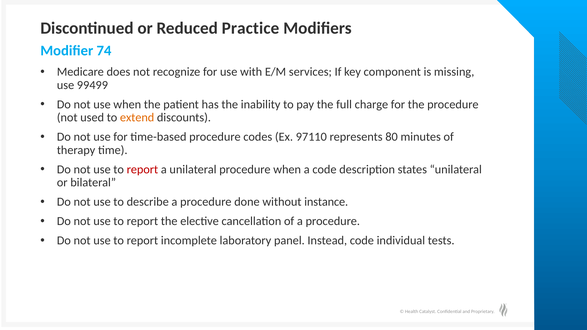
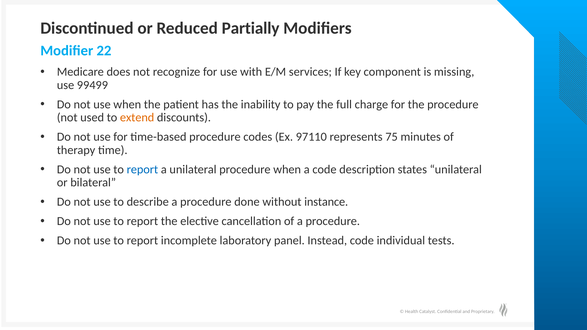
Practice: Practice -> Partially (251, 28)
74: 74 -> 22 (104, 51)
80: 80 -> 75 (392, 137)
report colour: red -> blue (142, 169)
